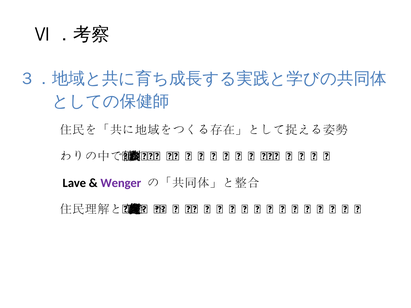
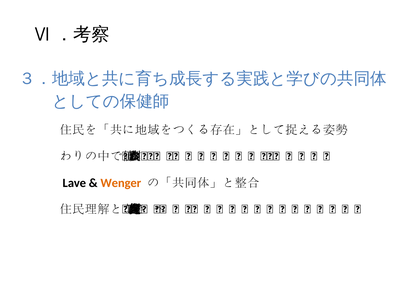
Wenger colour: purple -> orange (121, 183)
